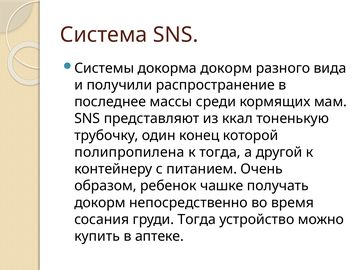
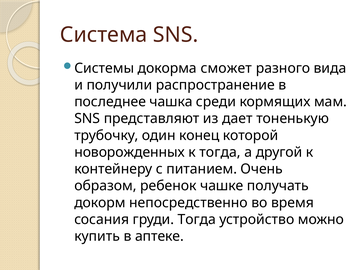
докорма докорм: докорм -> сможет (226, 68)
массы: массы -> чашка (171, 101)
ккал: ккал -> дает (237, 118)
полипропилена: полипропилена -> новорожденных (130, 152)
